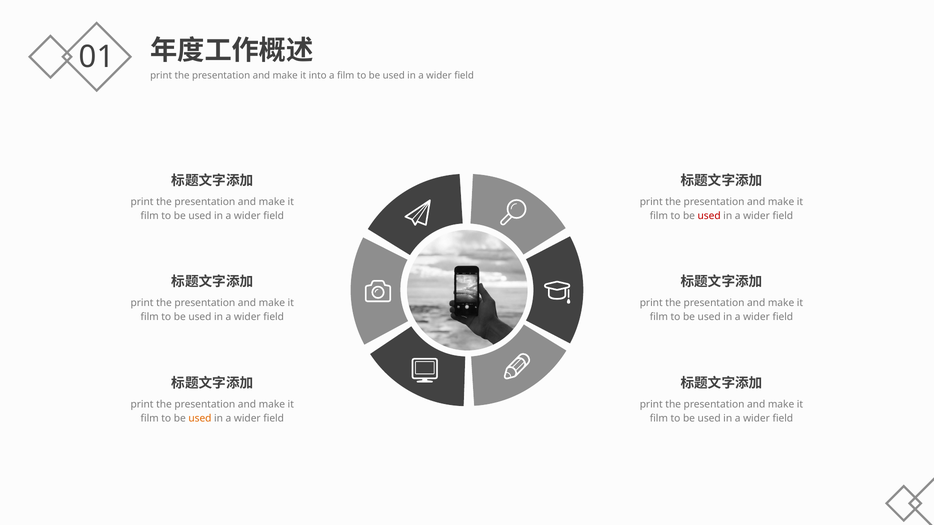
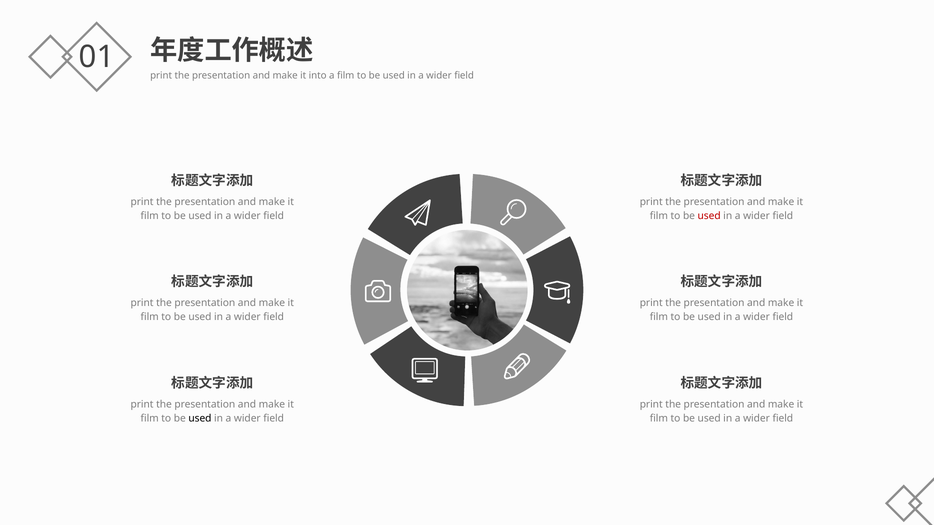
used colour: orange -> black (200, 419)
